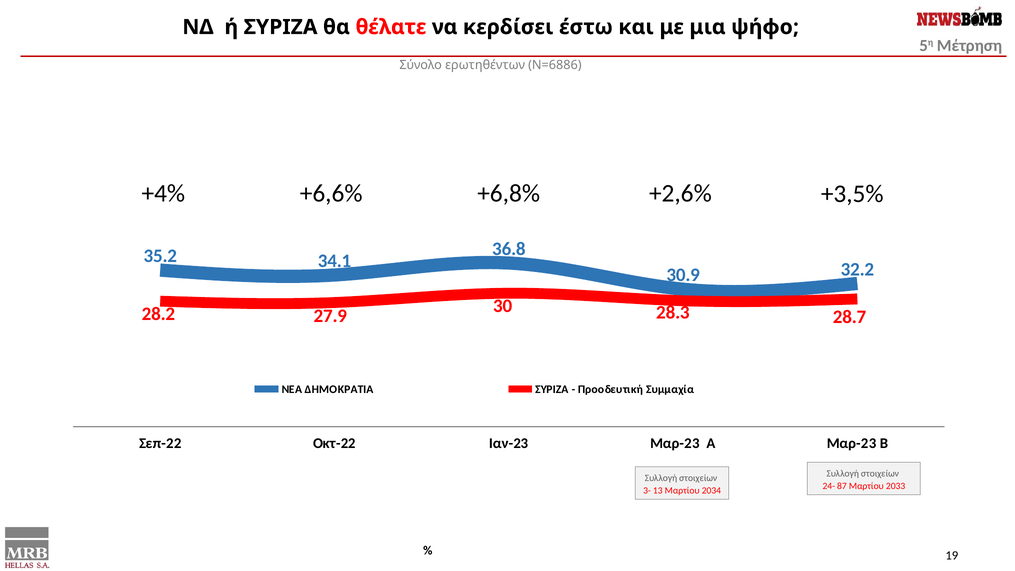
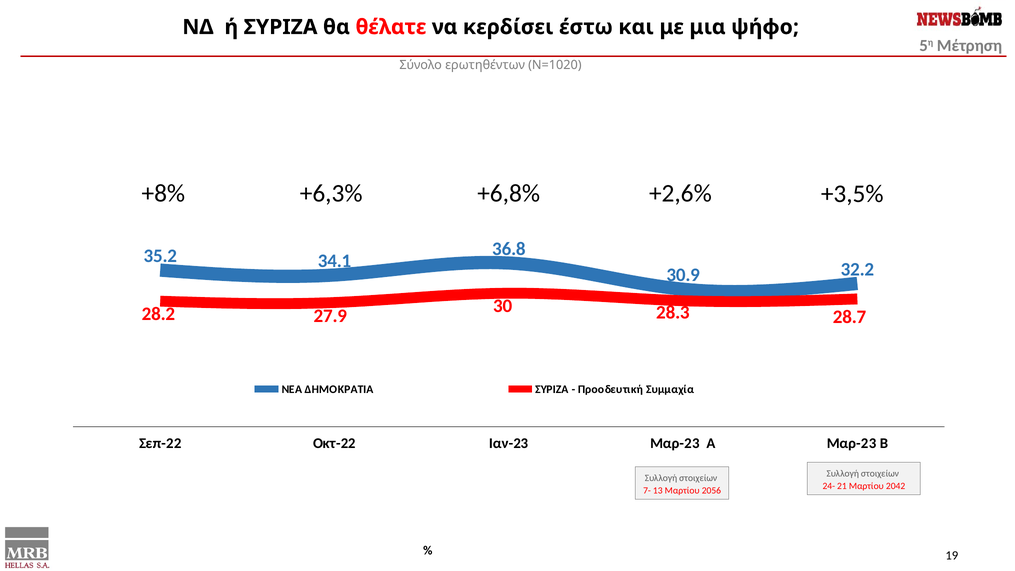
Ν=6886: Ν=6886 -> Ν=1020 (555, 65)
+4%: +4% -> +8% (163, 193)
+6,6%: +6,6% -> +6,3% (331, 193)
87: 87 -> 21 (842, 486)
2033: 2033 -> 2042 (896, 486)
3-: 3- -> 7- (647, 490)
2034: 2034 -> 2056 (711, 490)
